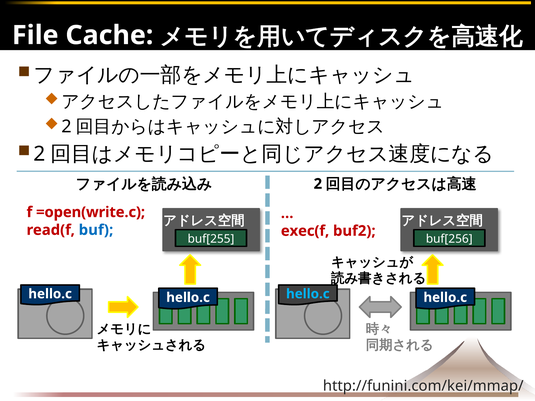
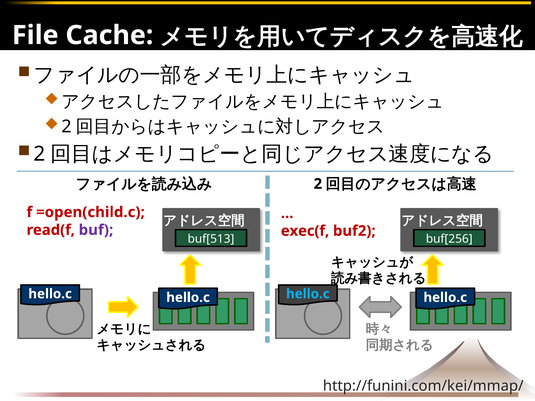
=open(write.c: =open(write.c -> =open(child.c (90, 212)
buf colour: blue -> purple (96, 230)
buf[255: buf[255 -> buf[513 (211, 239)
